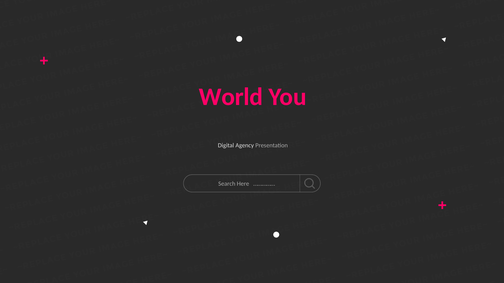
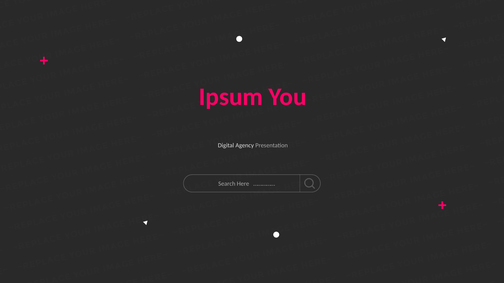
World: World -> Ipsum (231, 97)
